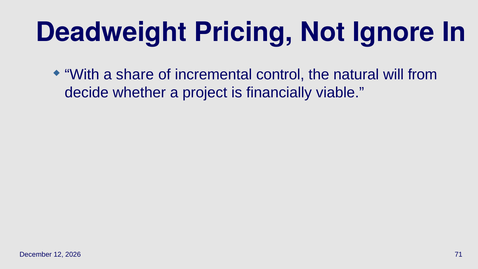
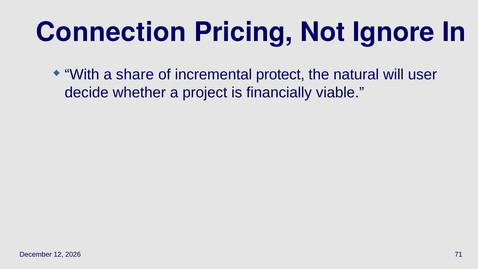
Deadweight: Deadweight -> Connection (111, 32)
control: control -> protect (280, 75)
from: from -> user (422, 75)
